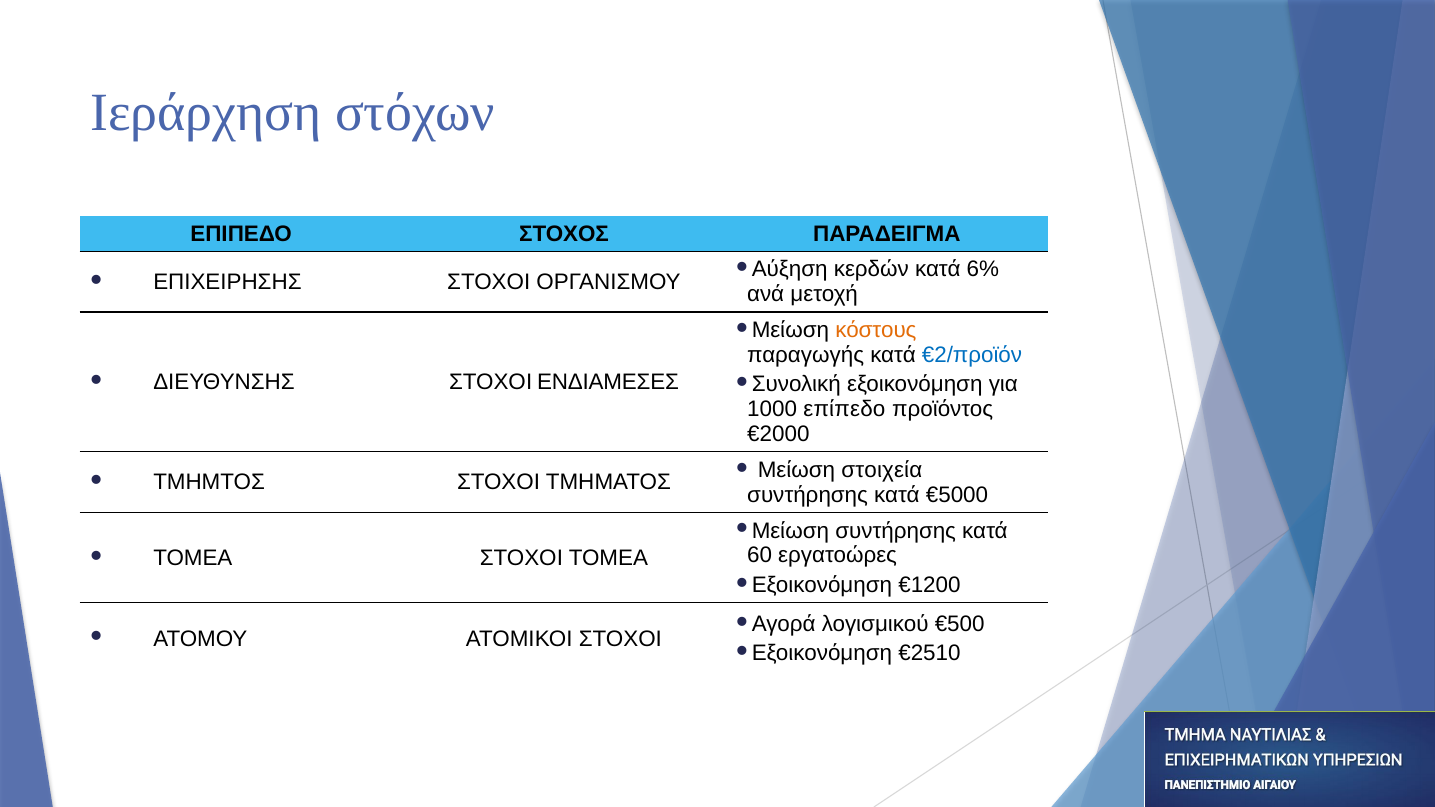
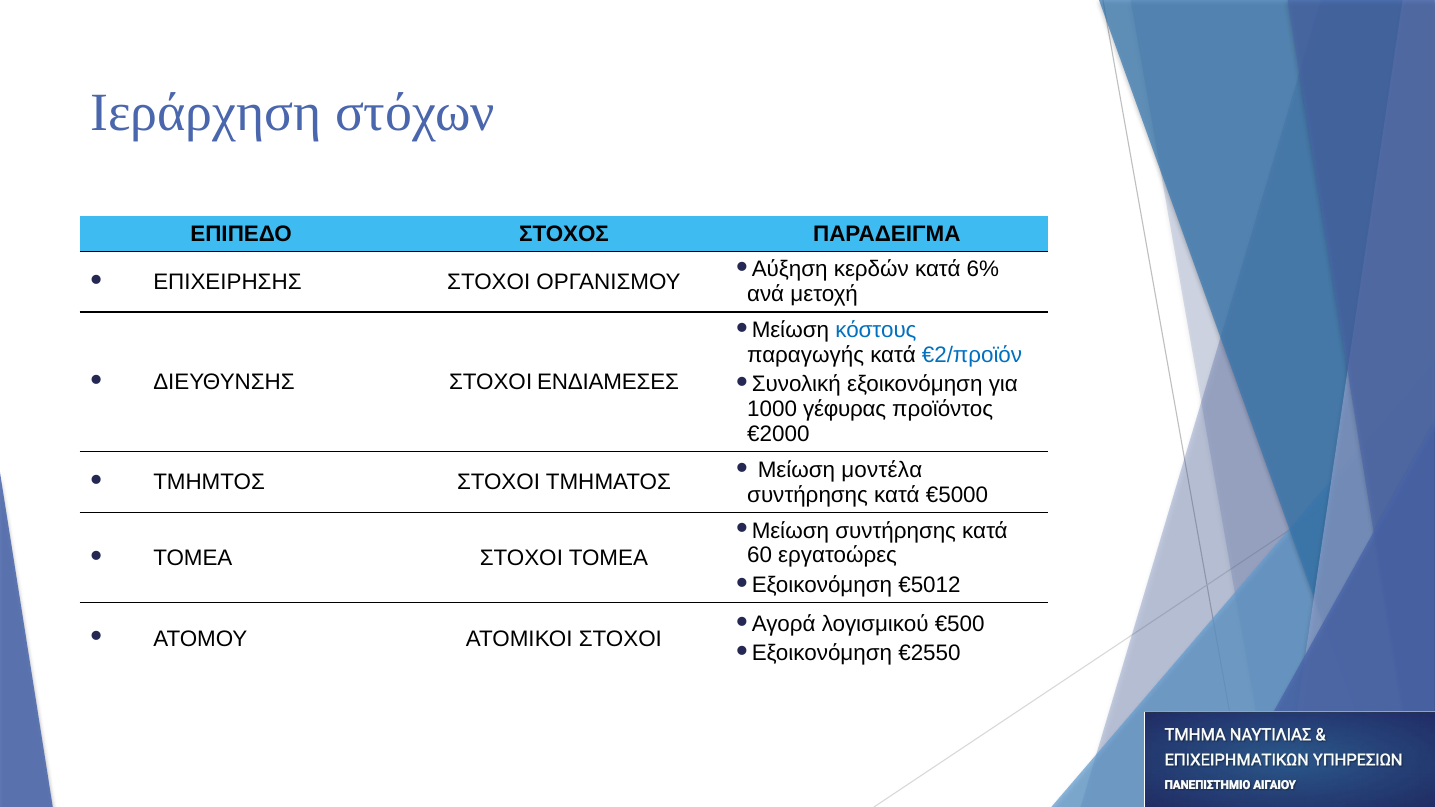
κόστους colour: orange -> blue (876, 330)
επίπεδο: επίπεδο -> γέφυρας (845, 409)
στοιχεία: στοιχεία -> μοντέλα (882, 470)
€1200: €1200 -> €5012 (929, 585)
€2510: €2510 -> €2550 (929, 654)
